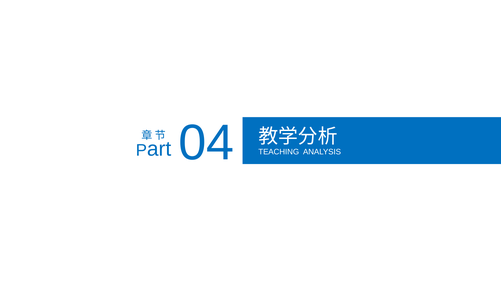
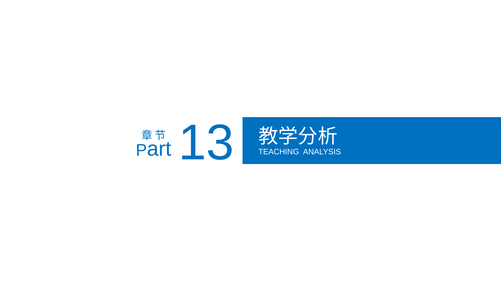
04: 04 -> 13 (206, 143)
